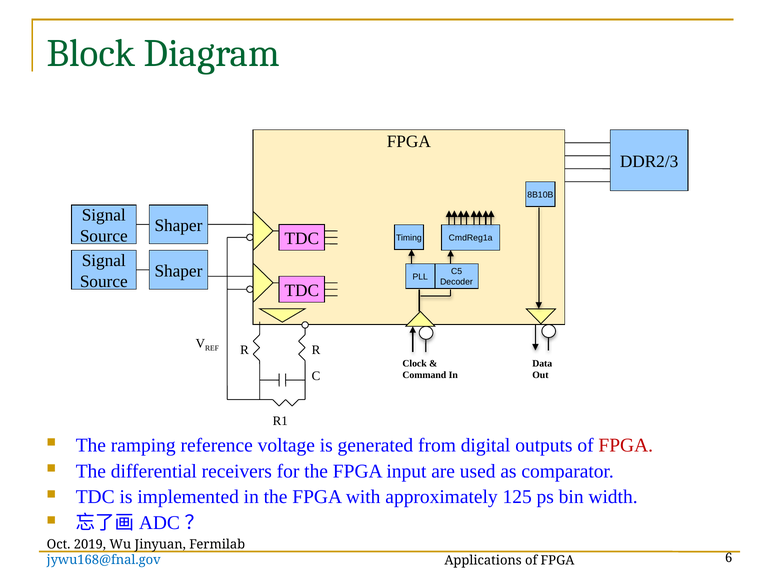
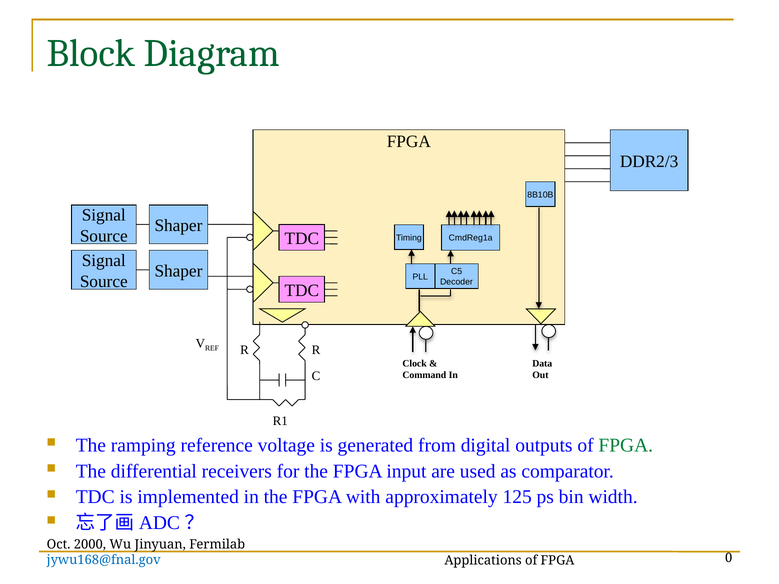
FPGA colour: red -> green (626, 445)
2019: 2019 -> 2000 (90, 544)
6: 6 -> 0 (729, 558)
